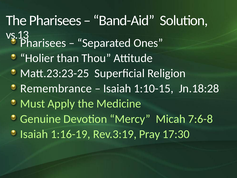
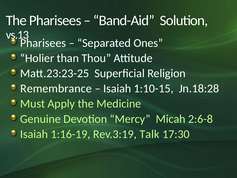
7:6-8: 7:6-8 -> 2:6-8 (200, 119)
Pray: Pray -> Talk (149, 134)
